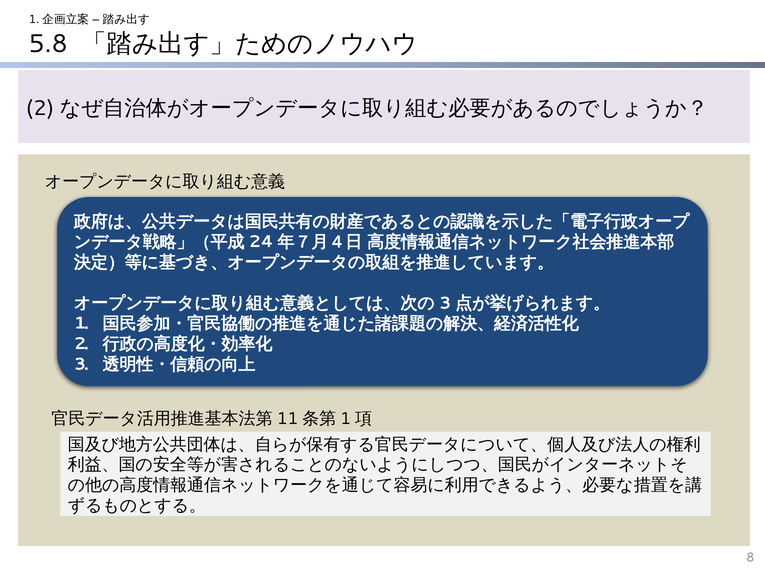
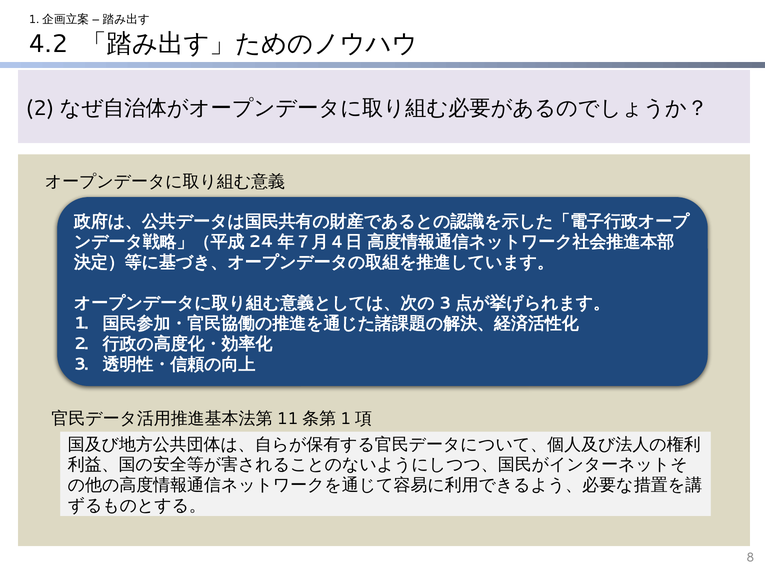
5.8: 5.8 -> 4.2 (48, 44)
